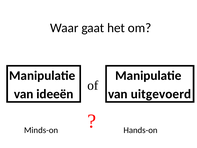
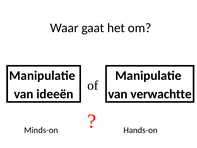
uitgevoerd: uitgevoerd -> verwachtte (161, 94)
